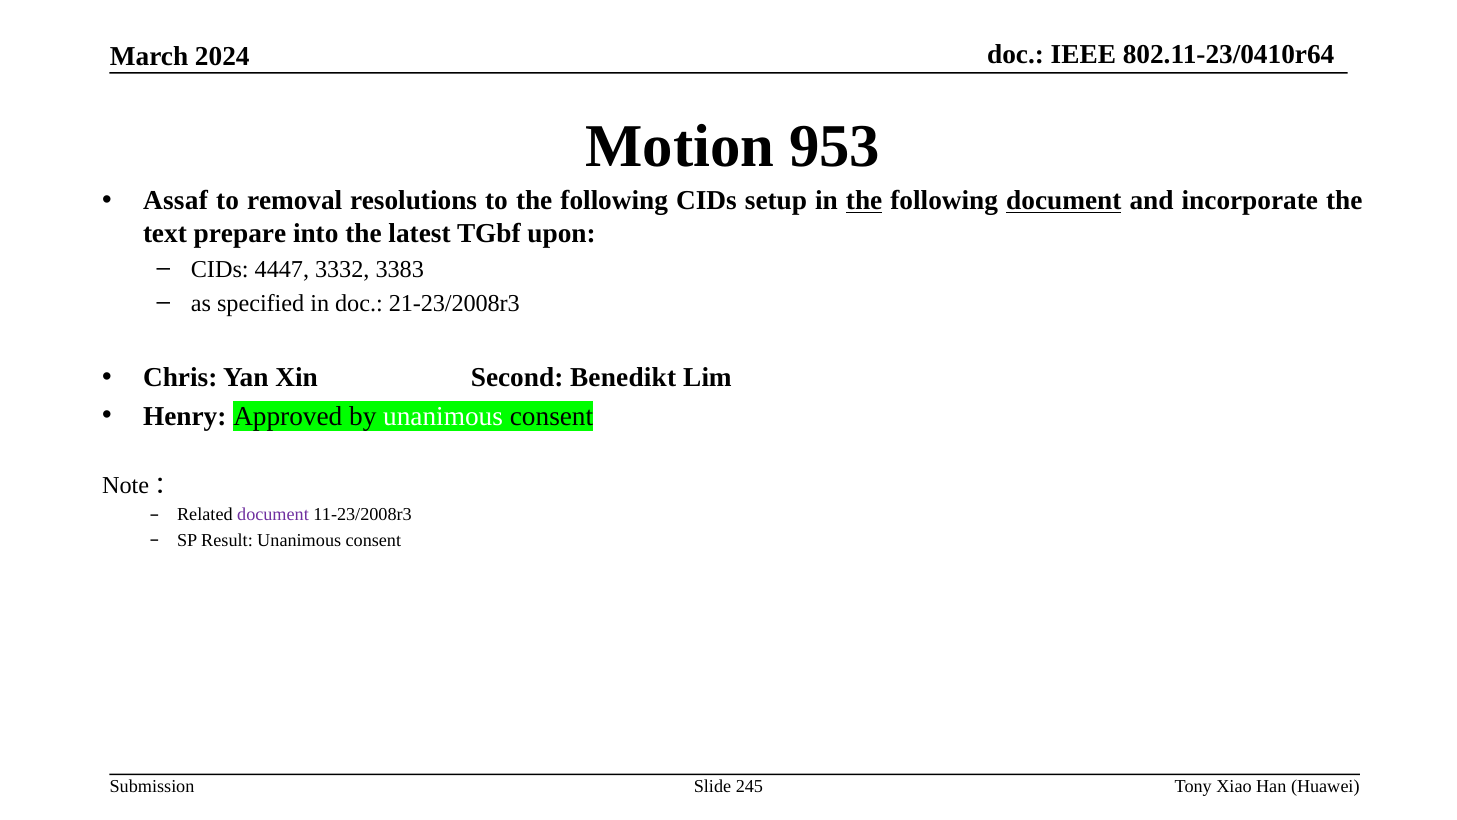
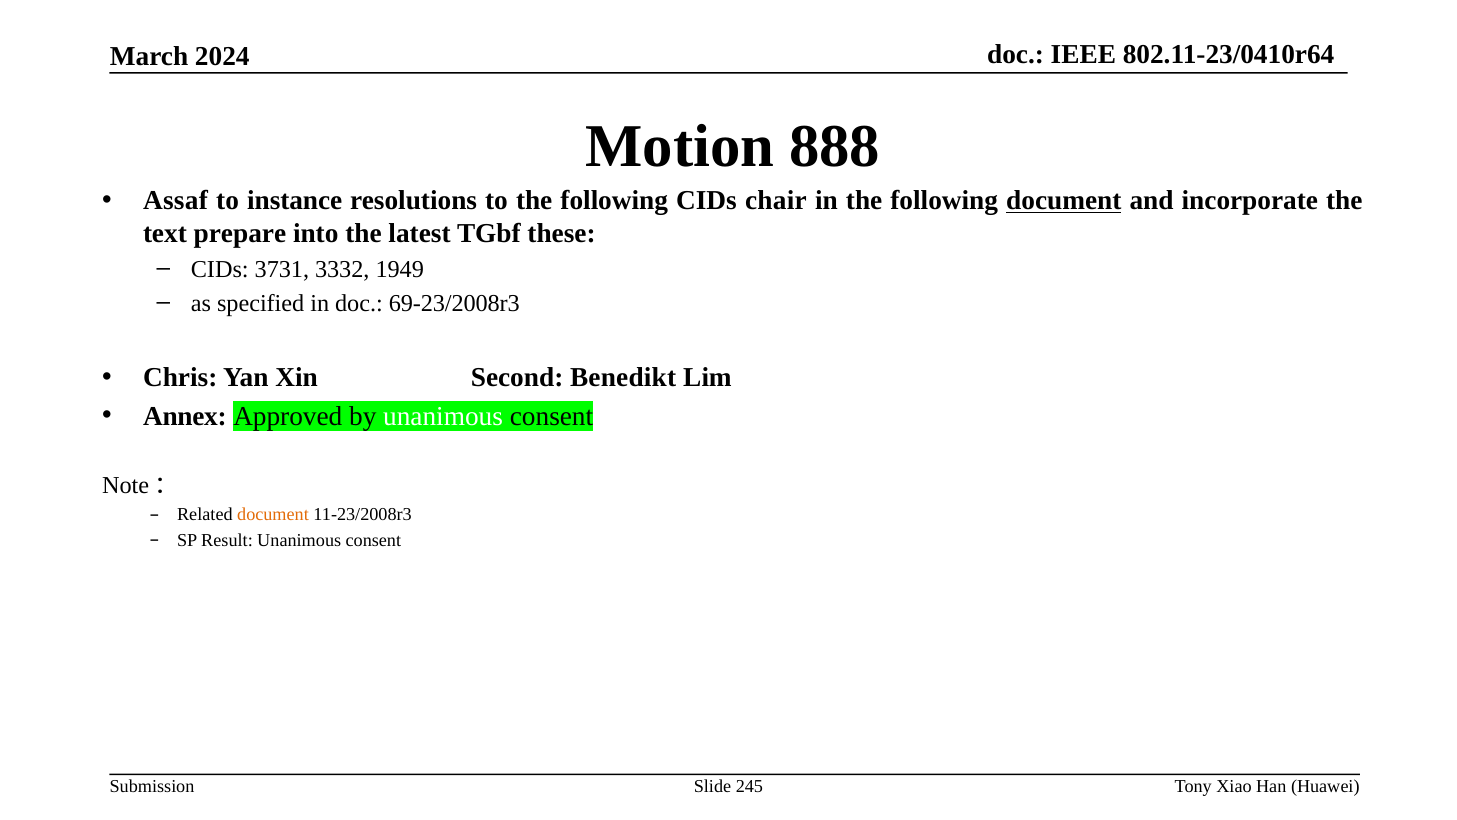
953: 953 -> 888 (835, 146)
removal: removal -> instance (295, 200)
setup: setup -> chair (776, 200)
the underline: present -> none (864, 200)
upon: upon -> these (562, 233)
4447: 4447 -> 3731 (282, 269)
3383: 3383 -> 1949 (400, 269)
21-23/2008r3: 21-23/2008r3 -> 69-23/2008r3 (454, 303)
Henry: Henry -> Annex (185, 416)
document colour: purple -> orange (273, 514)
